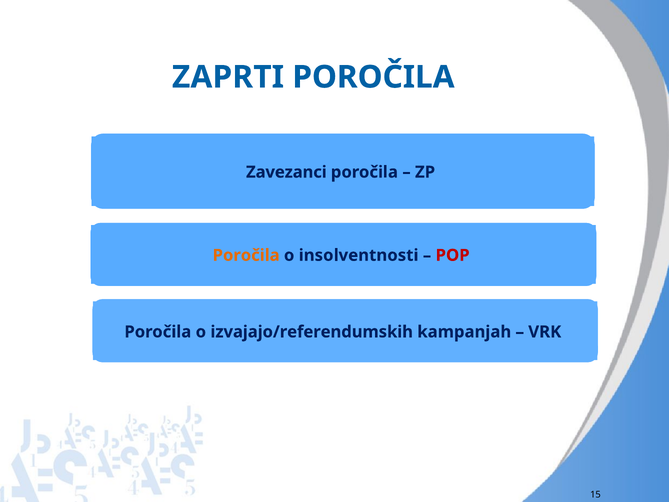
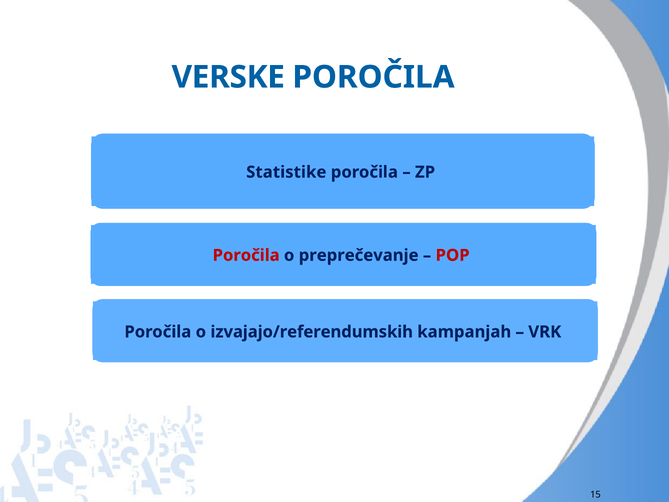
ZAPRTI: ZAPRTI -> VERSKE (228, 77)
Zavezanci: Zavezanci -> Statistike (286, 172)
Poročila colour: orange -> red (246, 255)
insolventnosti: insolventnosti -> preprečevanje (359, 255)
